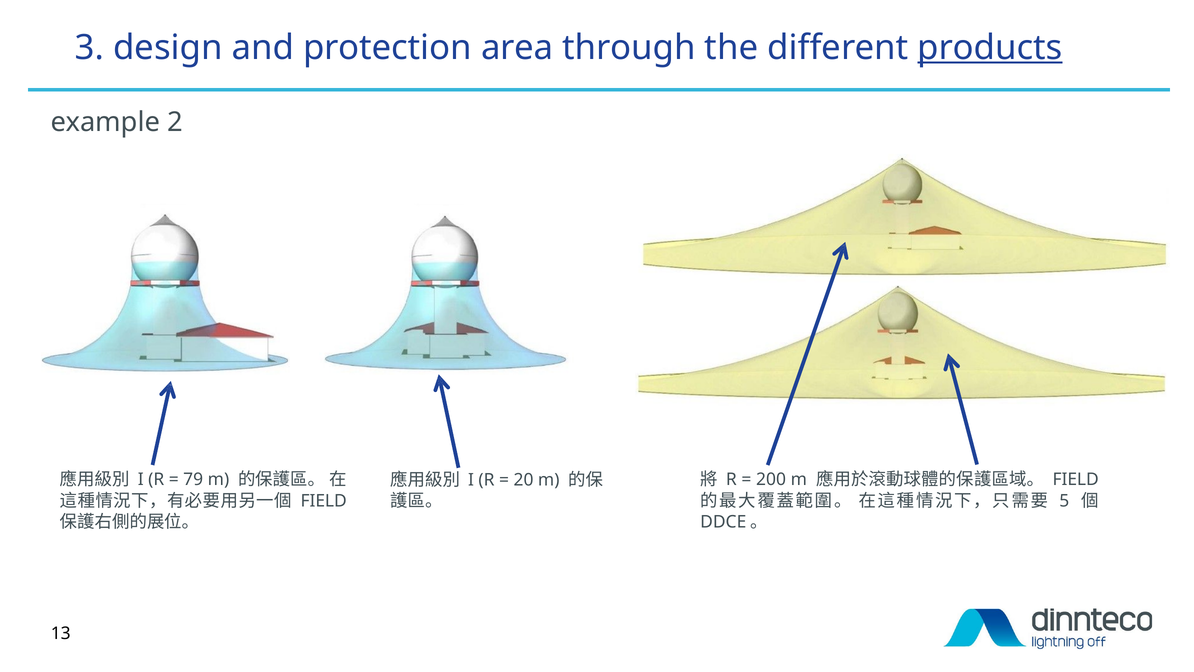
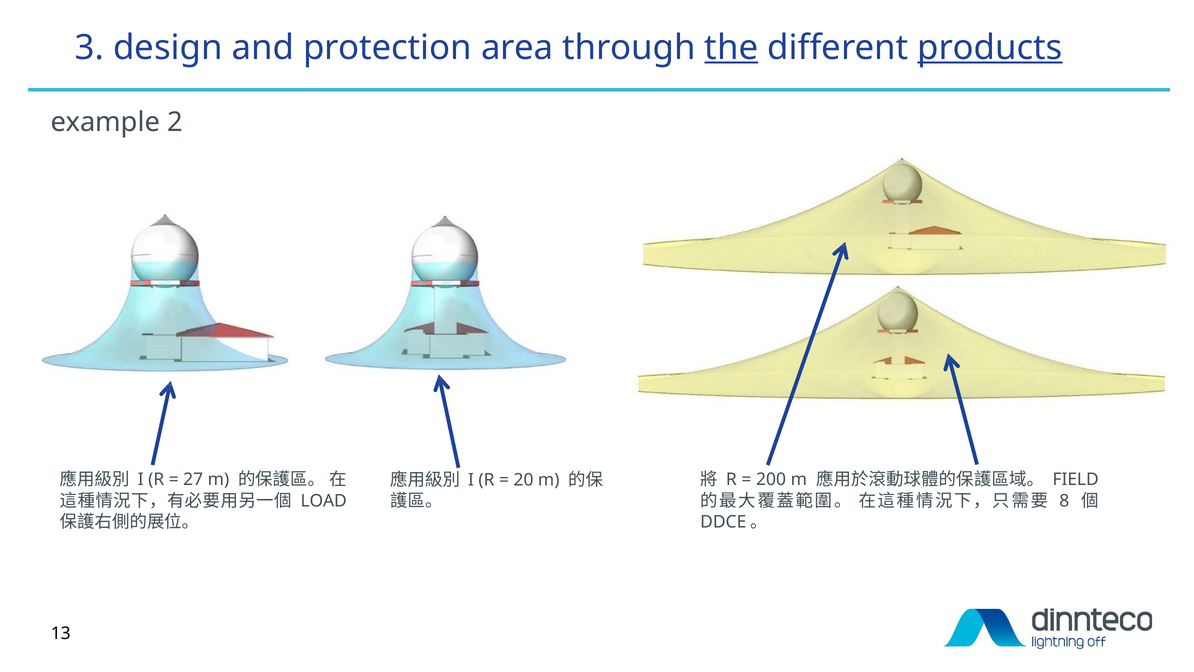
the underline: none -> present (731, 48)
79: 79 -> 27 (193, 479)
FIELD: FIELD -> LOAD (324, 501)
5: 5 -> 8 (1064, 501)
